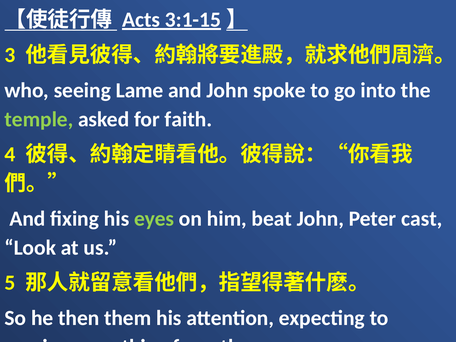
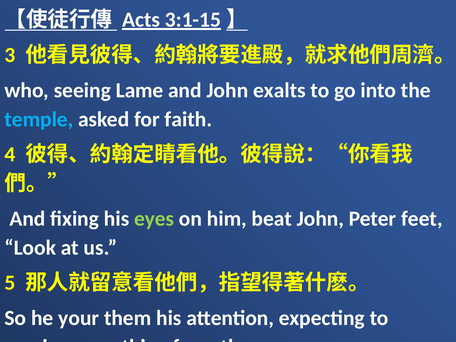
spoke: spoke -> exalts (279, 90)
temple colour: light green -> light blue (39, 119)
cast: cast -> feet (422, 219)
then: then -> your (79, 318)
